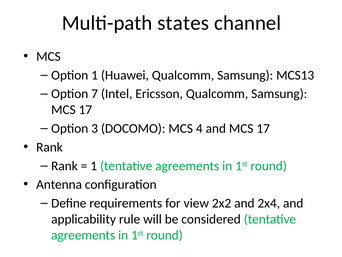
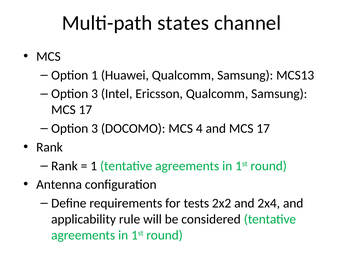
7: 7 -> 3 (95, 94)
view: view -> tests (196, 203)
